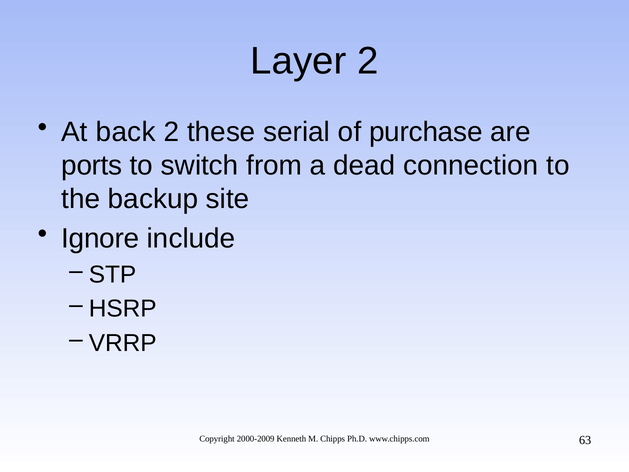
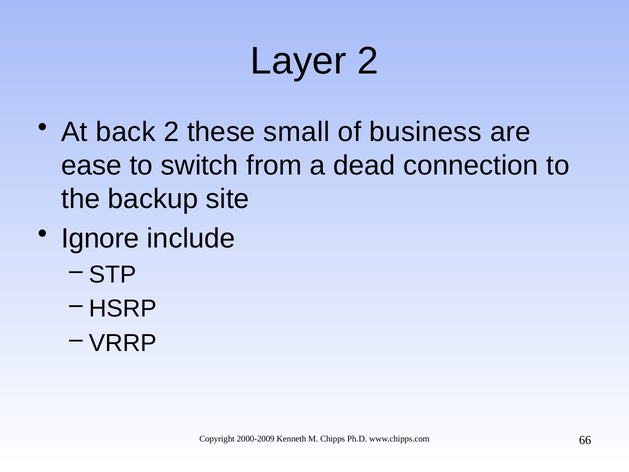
serial: serial -> small (297, 132)
purchase: purchase -> business (426, 132)
ports: ports -> ease (92, 166)
63: 63 -> 66 (585, 440)
